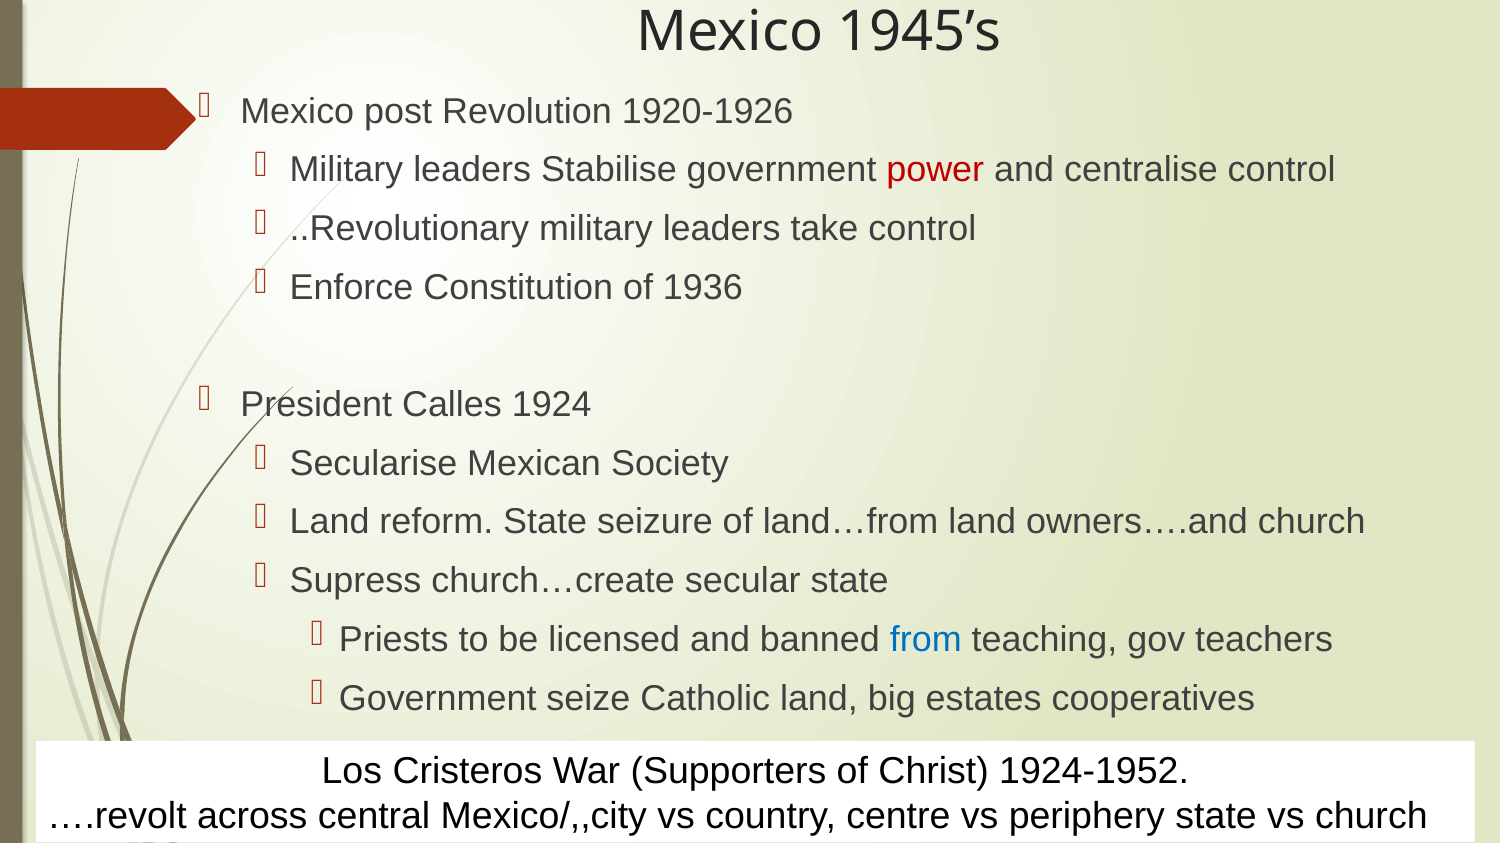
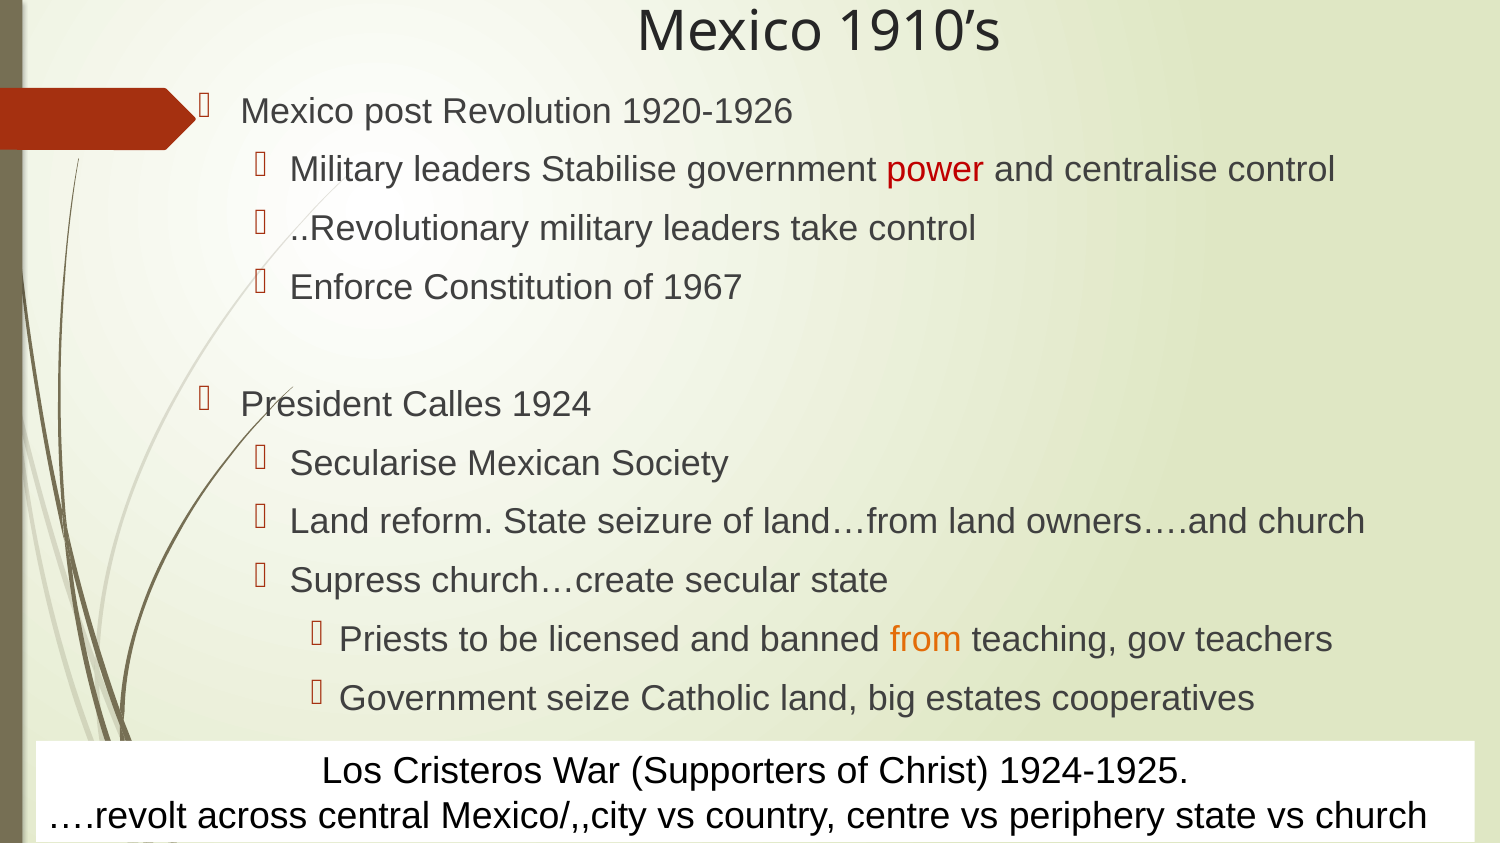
1945’s: 1945’s -> 1910’s (920, 32)
1936: 1936 -> 1967 (703, 288)
from colour: blue -> orange (926, 640)
1924-1952: 1924-1952 -> 1924-1925 (1094, 772)
